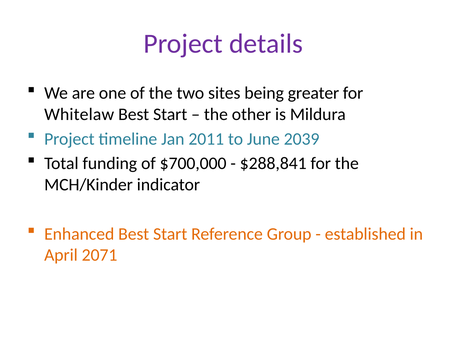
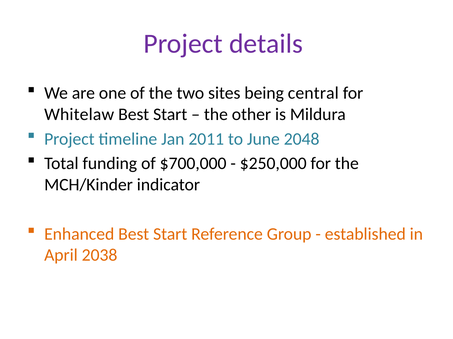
greater: greater -> central (313, 93)
2039: 2039 -> 2048 (302, 139)
$288,841: $288,841 -> $250,000 (273, 164)
2071: 2071 -> 2038 (100, 256)
